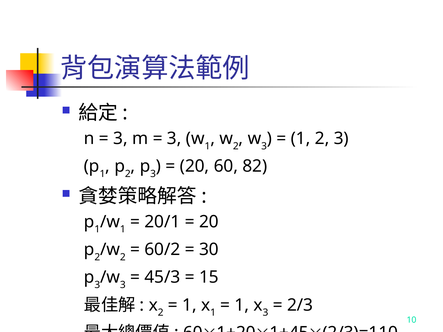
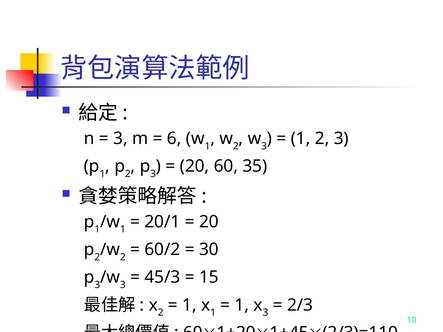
3: 3 -> 6 (174, 139)
82: 82 -> 35 (255, 166)
